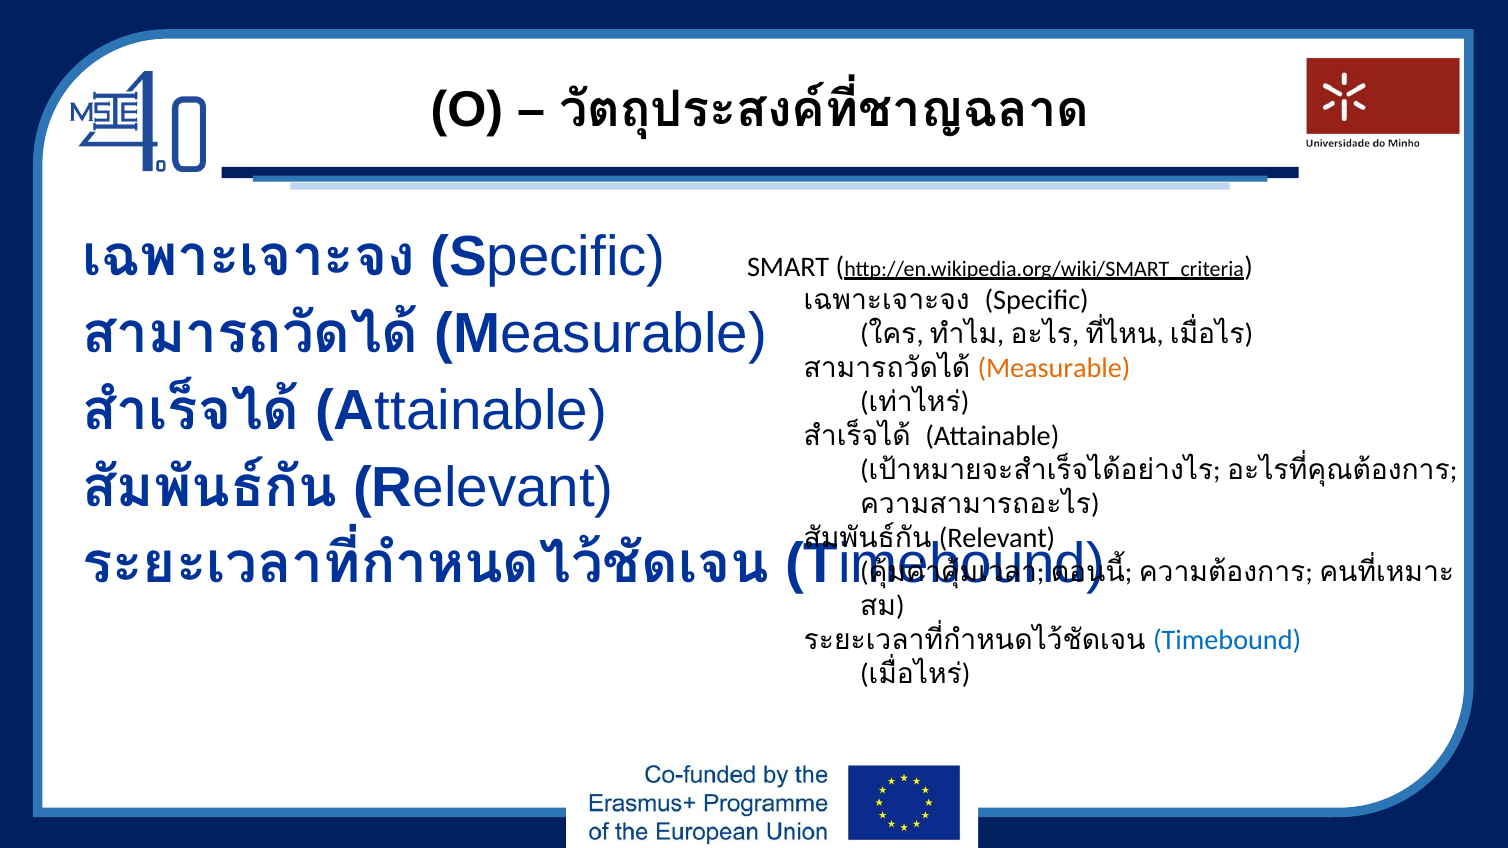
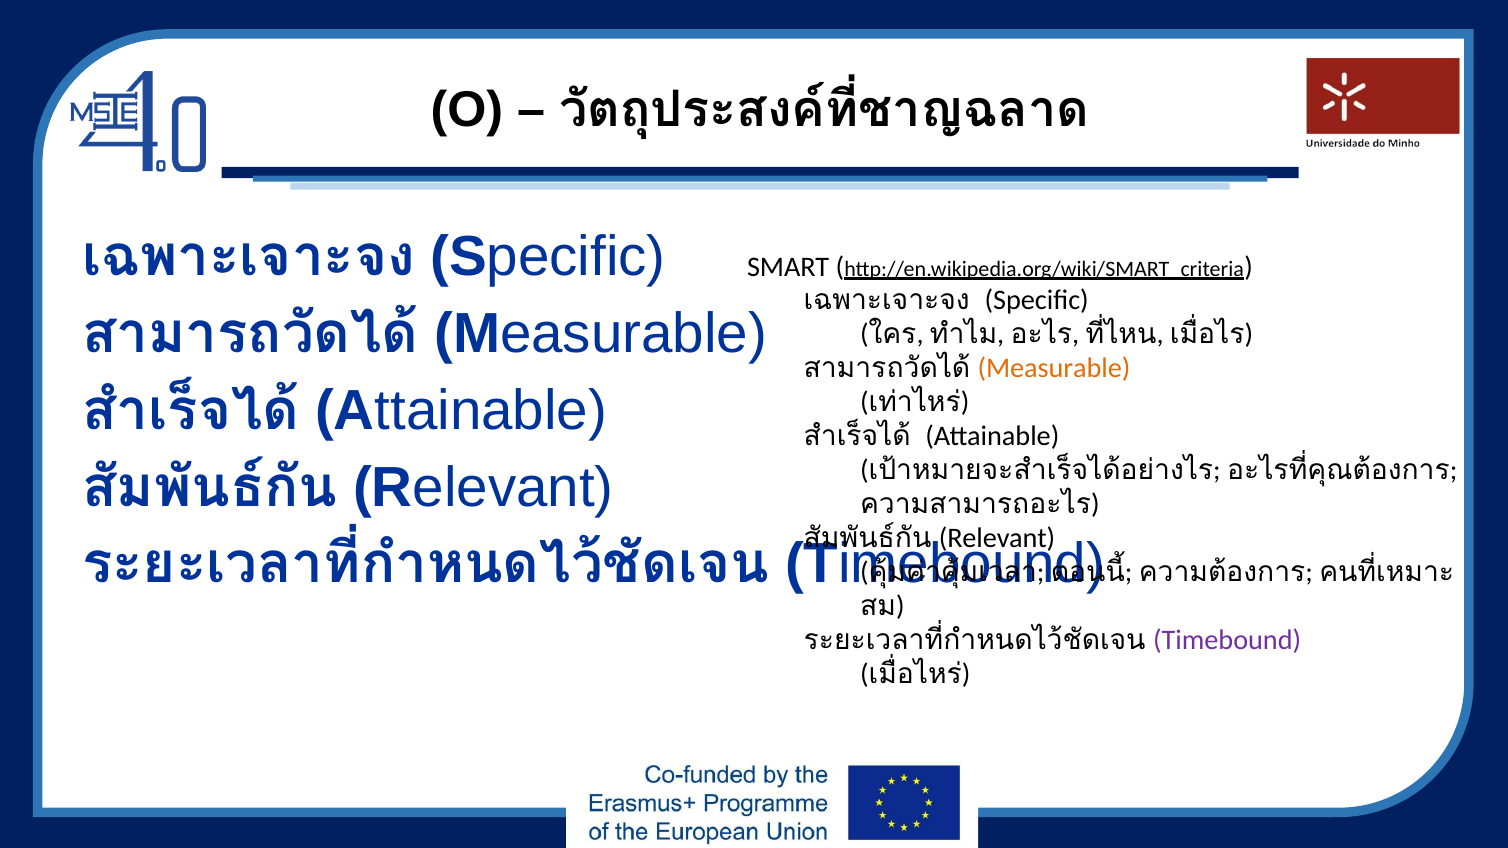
Timebound colour: blue -> purple (1227, 640)
